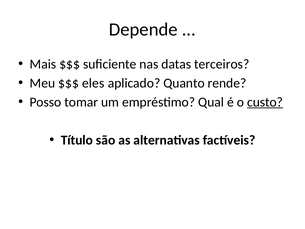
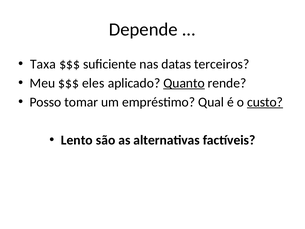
Mais: Mais -> Taxa (43, 64)
Quanto underline: none -> present (184, 83)
Título: Título -> Lento (77, 140)
